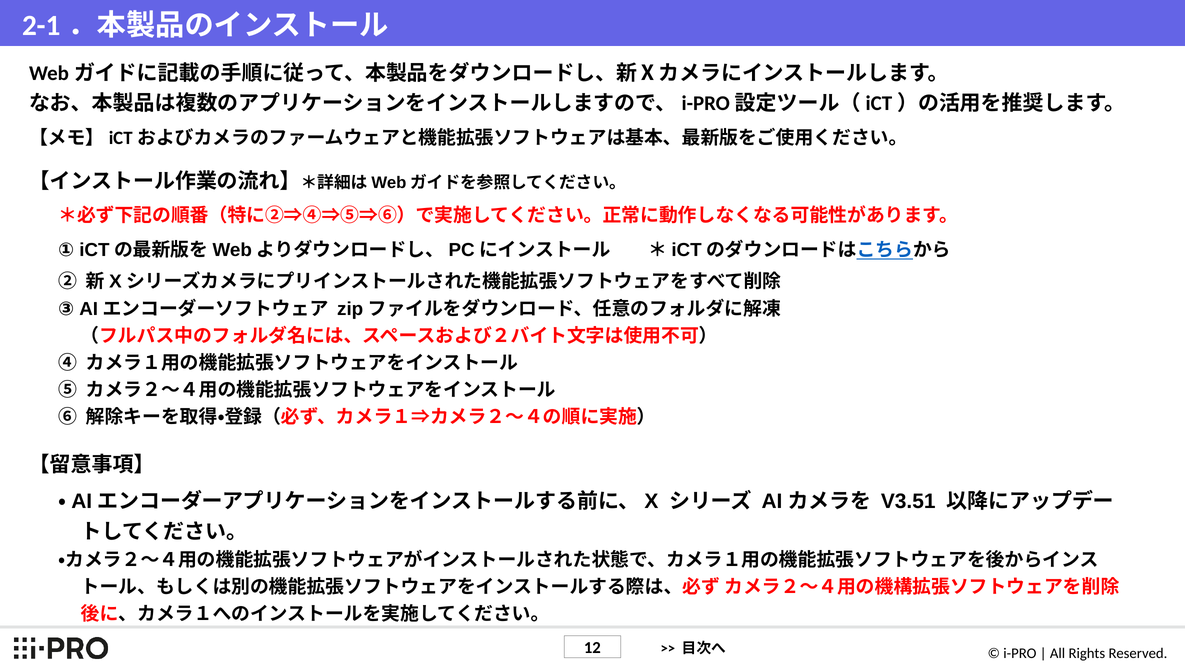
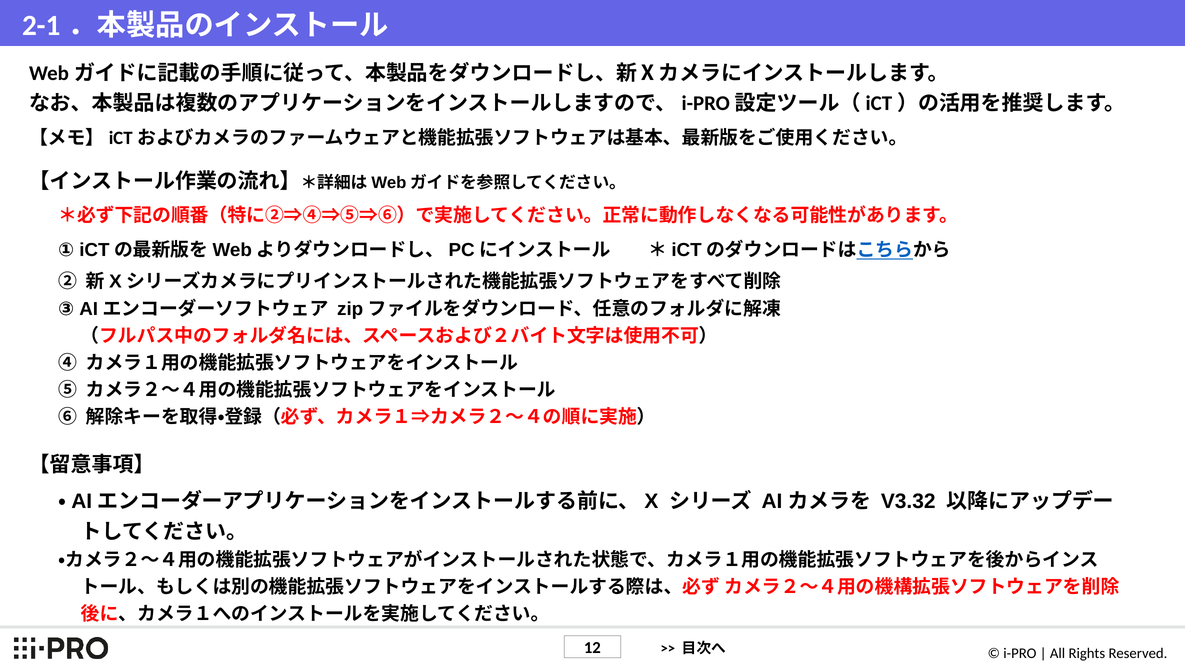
V3.51: V3.51 -> V3.32 (908, 501)
